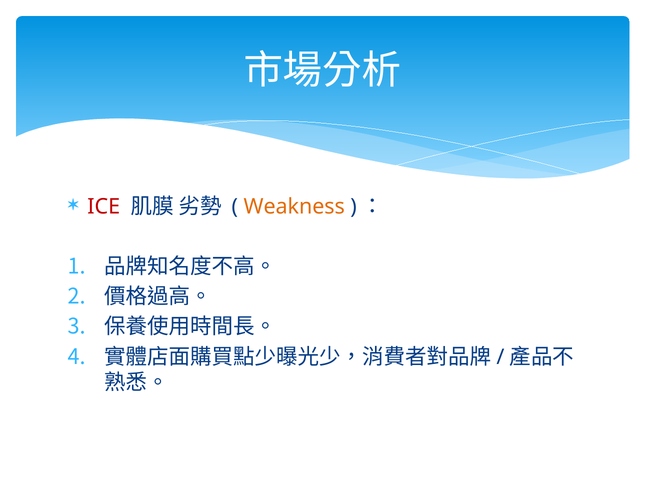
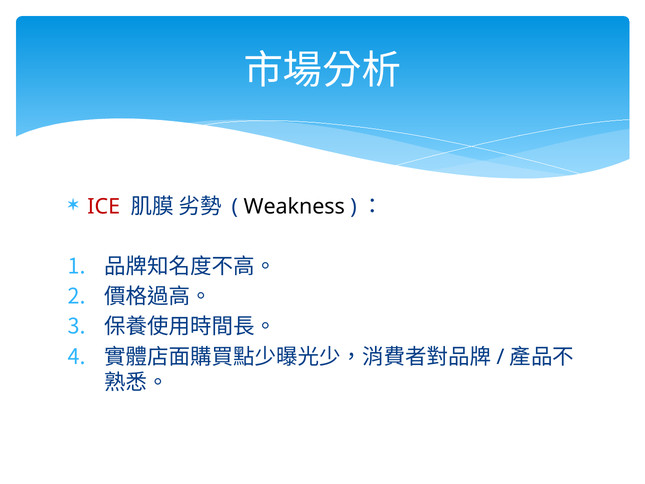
Weakness colour: orange -> black (294, 206)
